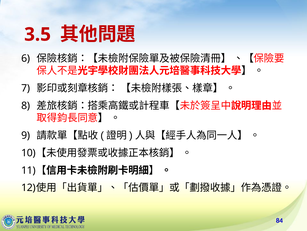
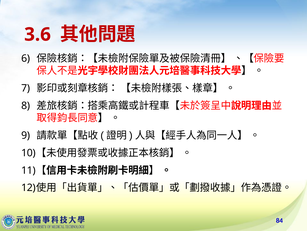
3.5: 3.5 -> 3.6 (38, 34)
